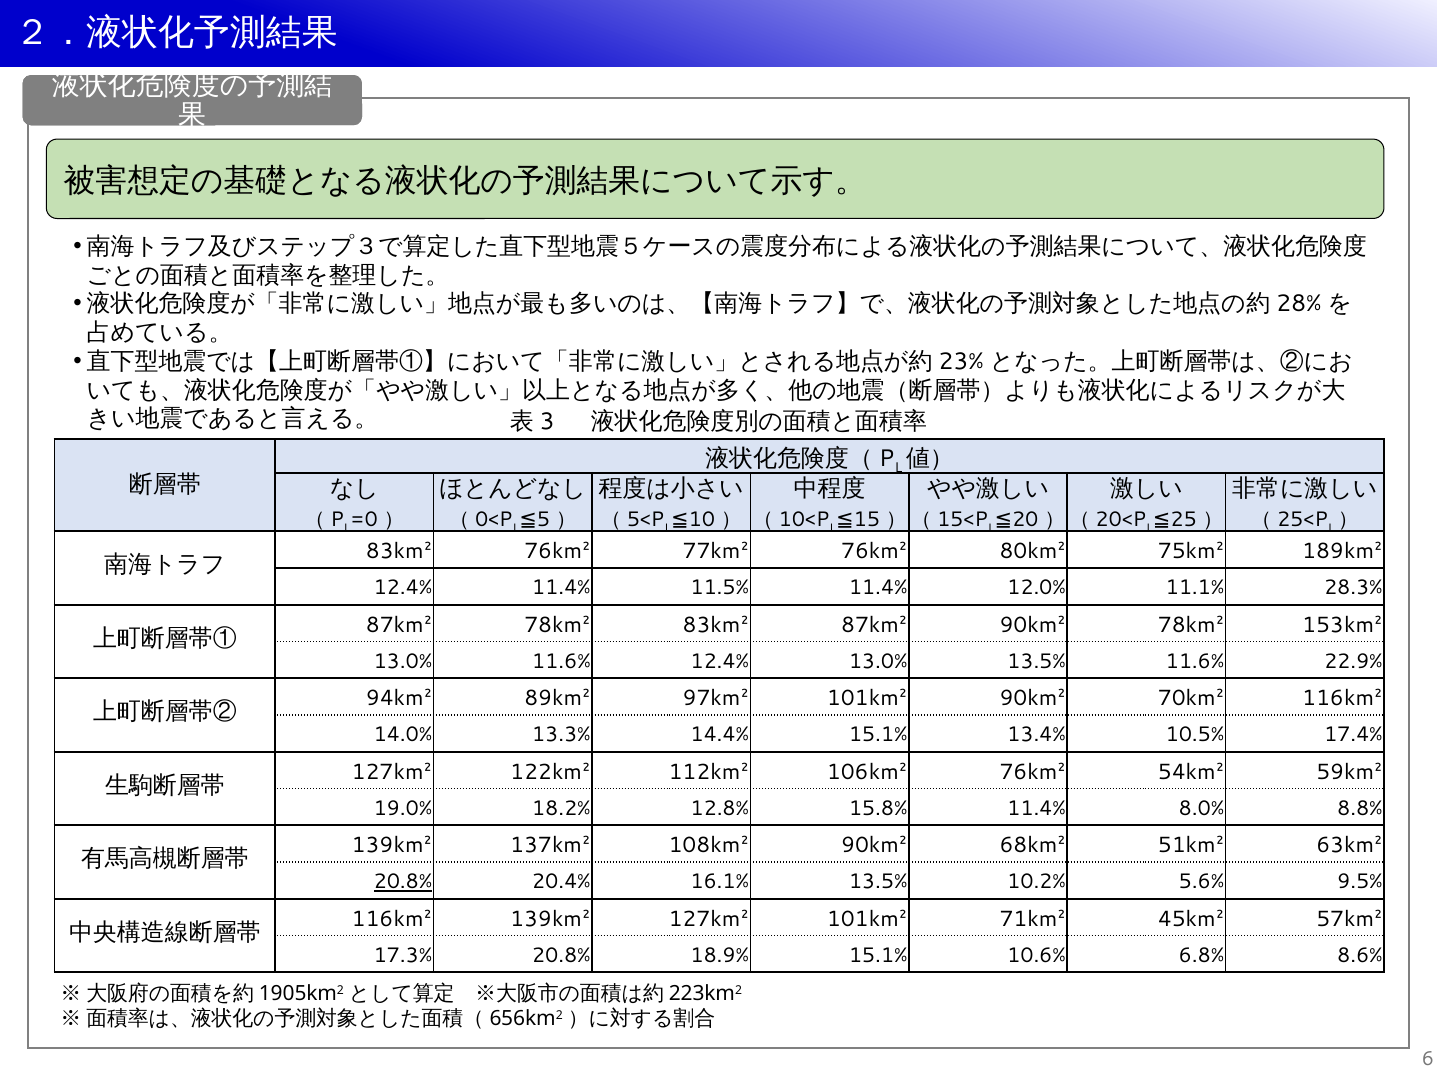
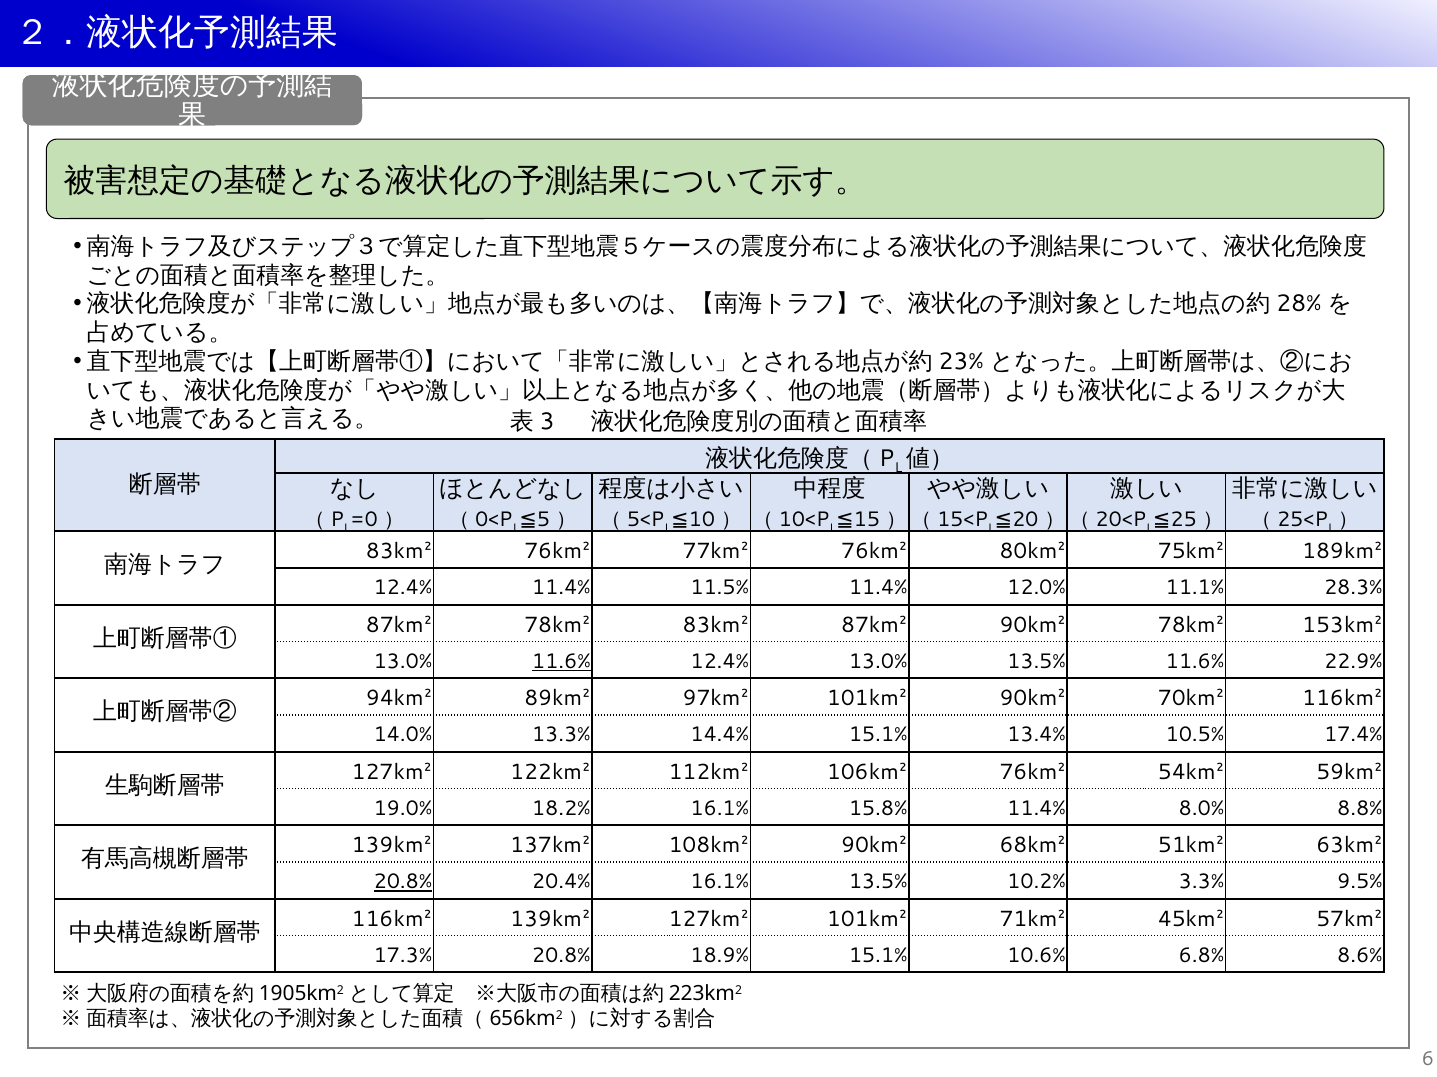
11.6% underline: none -> present (561, 662)
18.2% 12.8%: 12.8% -> 16.1% (720, 809)
5.6%: 5.6% -> 3.3% (1202, 883)
